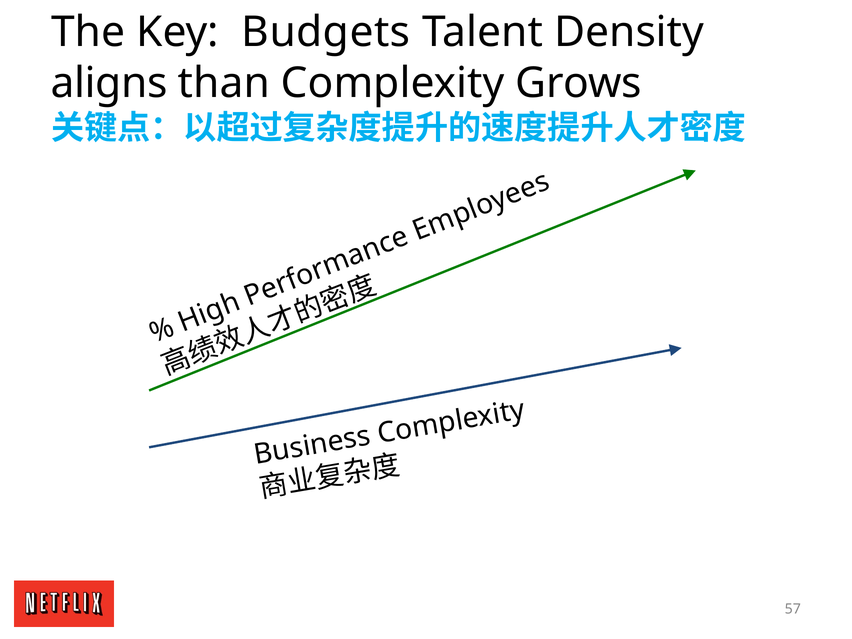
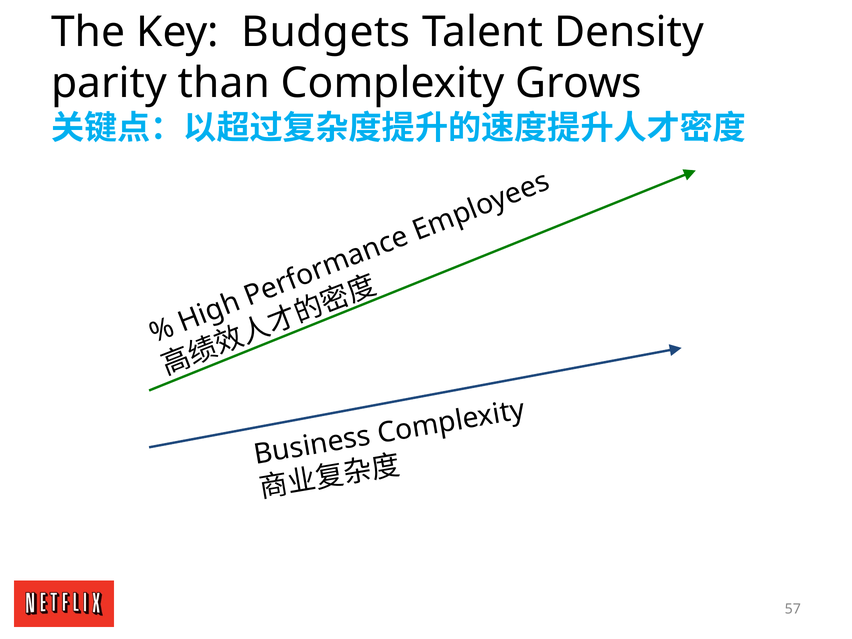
aligns: aligns -> parity (109, 83)
